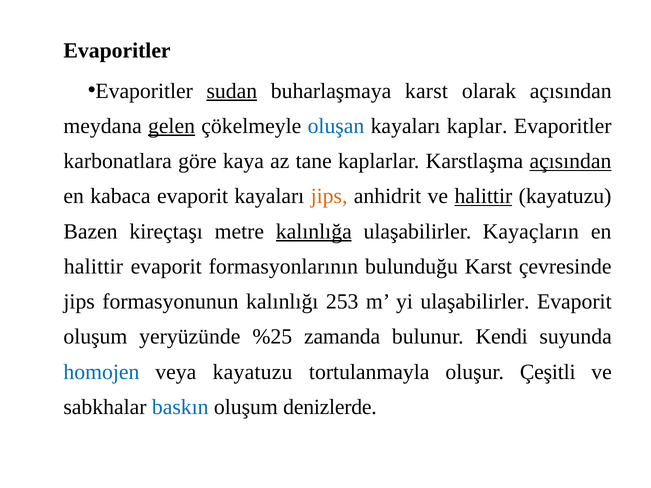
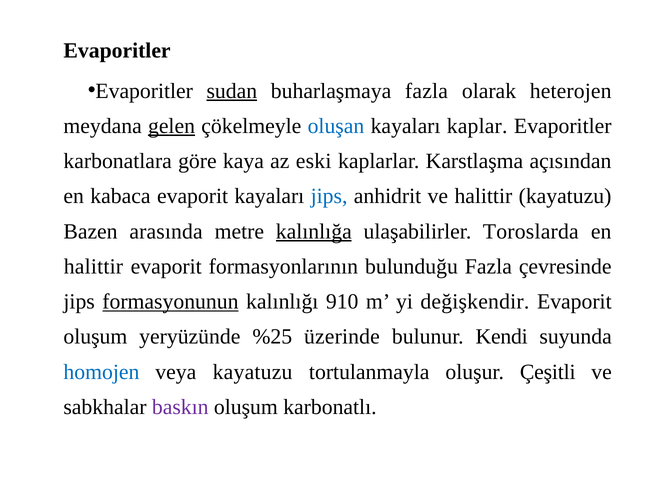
buharlaşmaya karst: karst -> fazla (426, 91)
olarak açısından: açısından -> heterojen (571, 91)
tane: tane -> eski (314, 161)
açısından underline: present -> none (570, 161)
jips colour: orange -> blue (329, 196)
halittir underline: present -> none (483, 196)
kireçtaşı: kireçtaşı -> arasında (166, 231)
Kayaçların: Kayaçların -> Toroslarda (531, 231)
bulunduğu Karst: Karst -> Fazla (488, 267)
formasyonunun underline: none -> present (170, 302)
253: 253 -> 910 (342, 302)
yi ulaşabilirler: ulaşabilirler -> değişkendir (475, 302)
zamanda: zamanda -> üzerinde (342, 337)
baskın colour: blue -> purple (180, 407)
denizlerde: denizlerde -> karbonatlı (330, 407)
